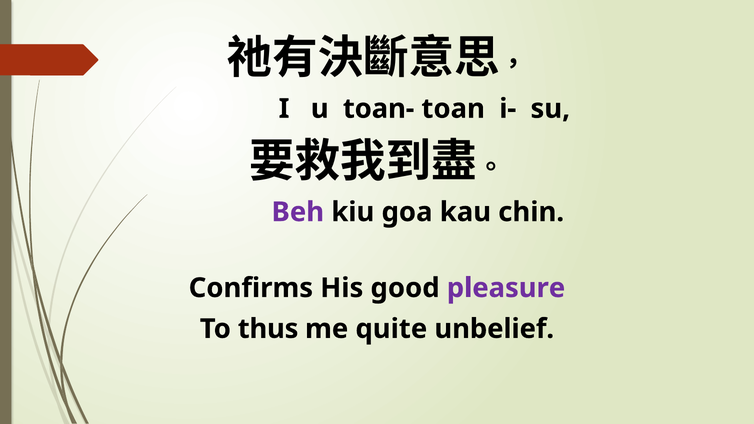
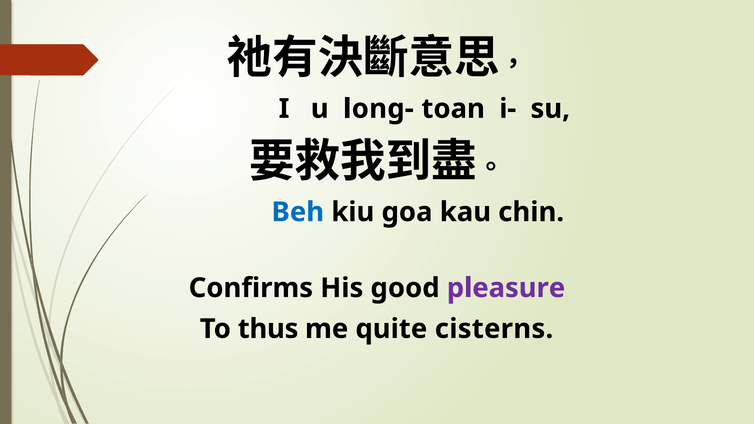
toan-: toan- -> long- (378, 109)
Beh colour: purple -> blue (298, 212)
unbelief: unbelief -> cisterns (494, 329)
